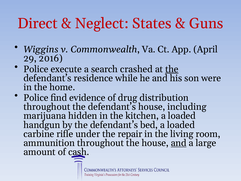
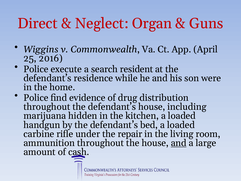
States: States -> Organ (152, 23)
29: 29 -> 25 (30, 58)
crashed: crashed -> resident (136, 69)
the underline: present -> none (172, 69)
